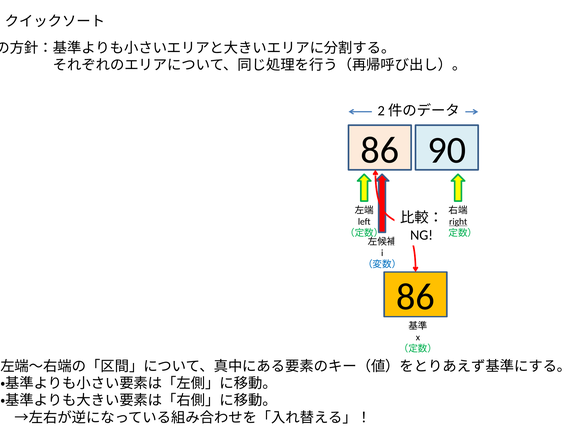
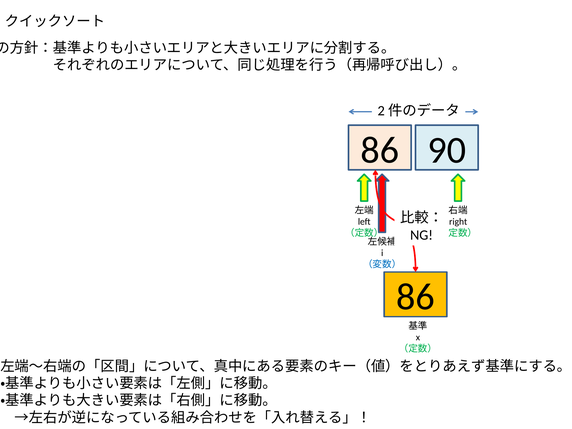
right underline: present -> none (458, 222)
